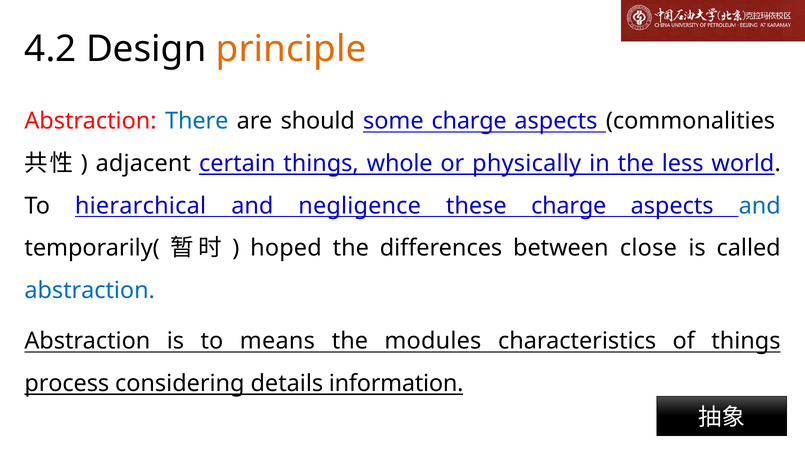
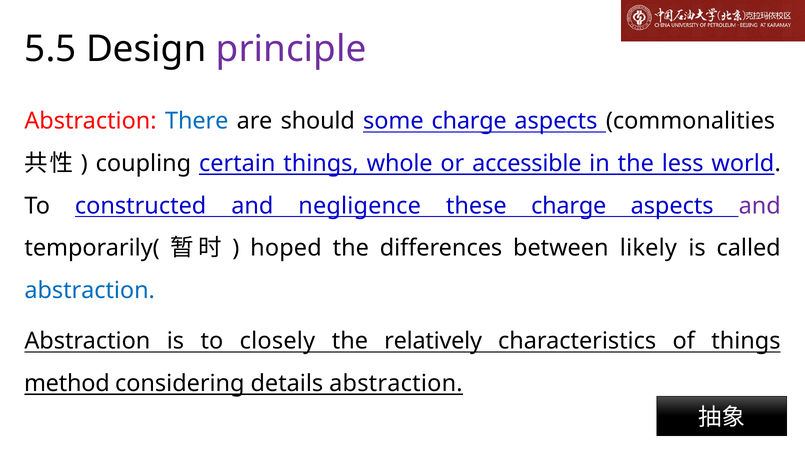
4.2: 4.2 -> 5.5 (50, 49)
principle colour: orange -> purple (291, 49)
adjacent: adjacent -> coupling (143, 163)
physically: physically -> accessible (527, 163)
hierarchical: hierarchical -> constructed (141, 206)
and colour: blue -> purple (760, 206)
close: close -> likely (648, 248)
means: means -> closely (277, 341)
modules: modules -> relatively (433, 341)
process: process -> method (67, 383)
details information: information -> abstraction (396, 383)
